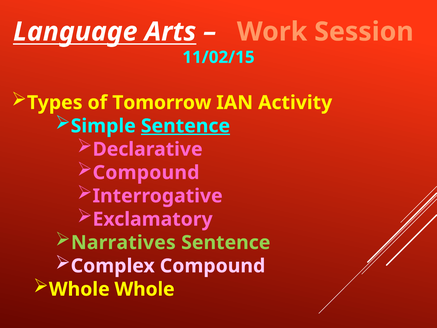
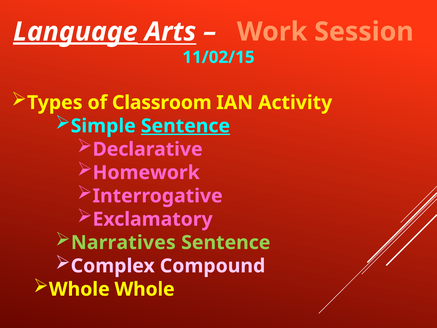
Language underline: none -> present (75, 32)
Tomorrow: Tomorrow -> Classroom (162, 103)
Compound: Compound -> Homework (146, 173)
